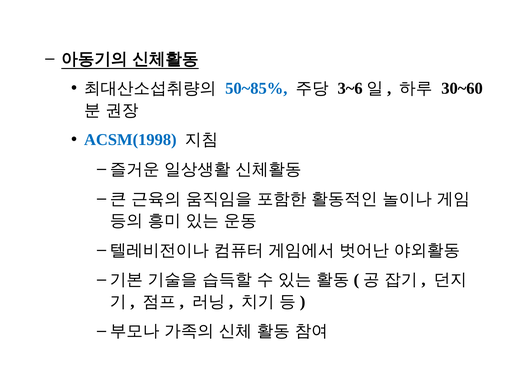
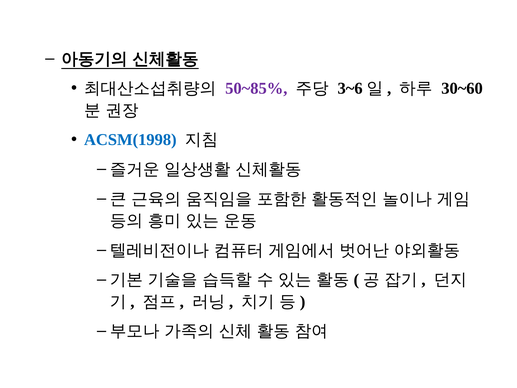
50~85% colour: blue -> purple (256, 88)
